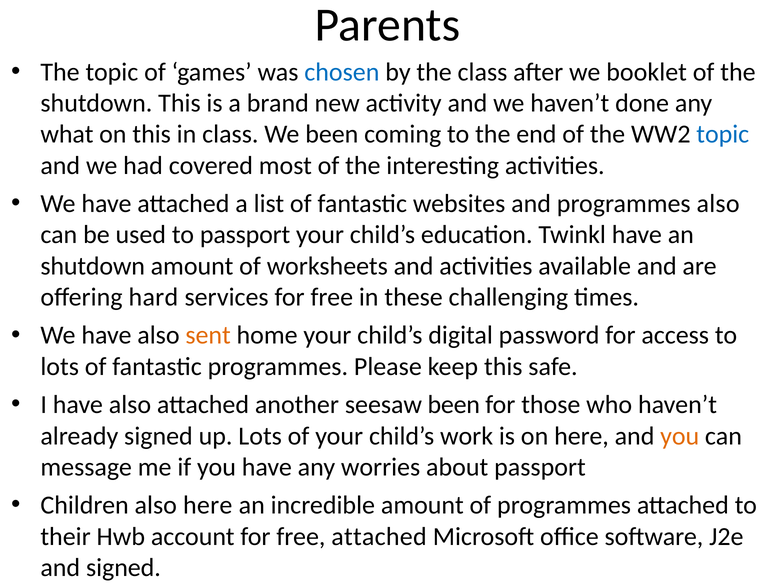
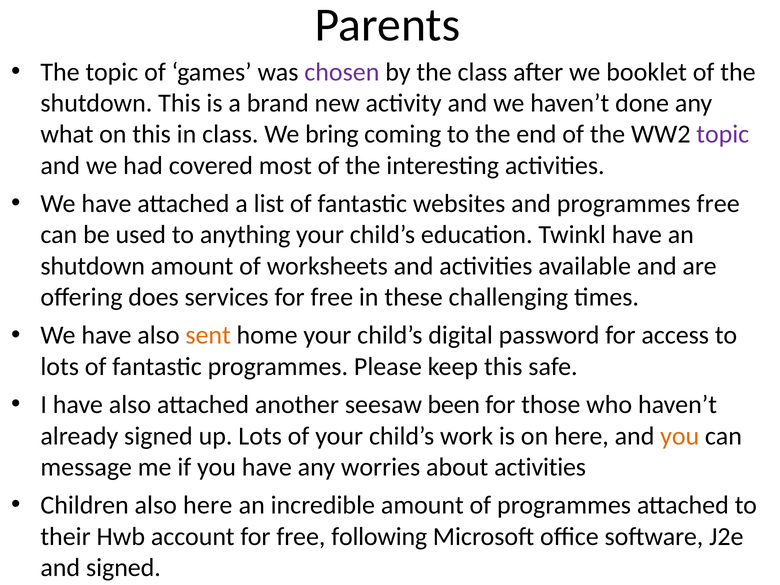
chosen colour: blue -> purple (342, 72)
We been: been -> bring (332, 134)
topic colour: blue -> purple (723, 134)
programmes also: also -> free (718, 204)
to passport: passport -> anything (245, 235)
hard: hard -> does (154, 297)
about passport: passport -> activities (540, 467)
free attached: attached -> following (379, 536)
